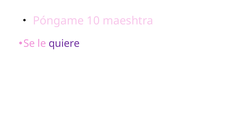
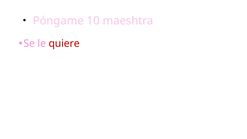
quiere colour: purple -> red (64, 43)
